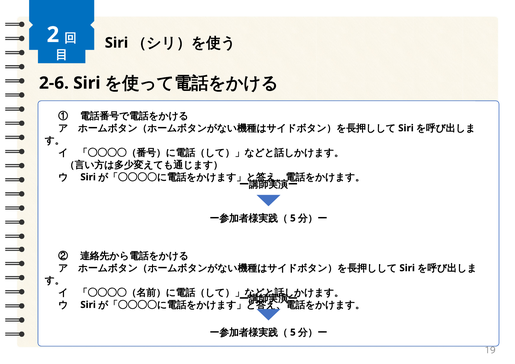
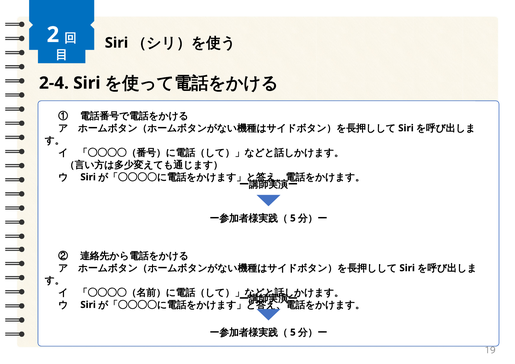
2-6: 2-6 -> 2-4 (54, 83)
